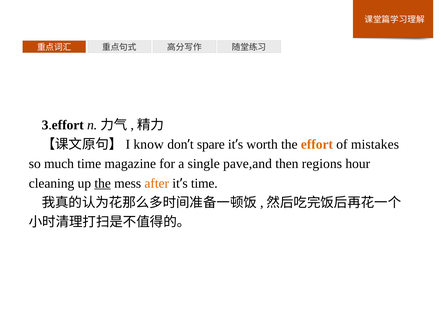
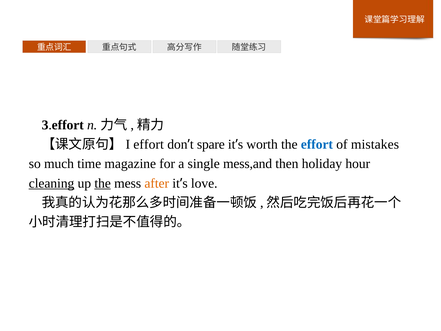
know: know -> effort (149, 144)
effort colour: orange -> blue (317, 144)
pave,and: pave,and -> mess,and (248, 164)
regions: regions -> holiday (322, 164)
cleaning underline: none -> present (52, 183)
time: time -> love (204, 183)
